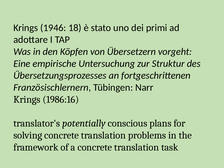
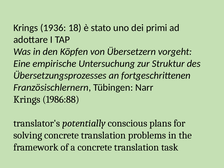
1946: 1946 -> 1936 (53, 28)
1986:16: 1986:16 -> 1986:88 (61, 99)
